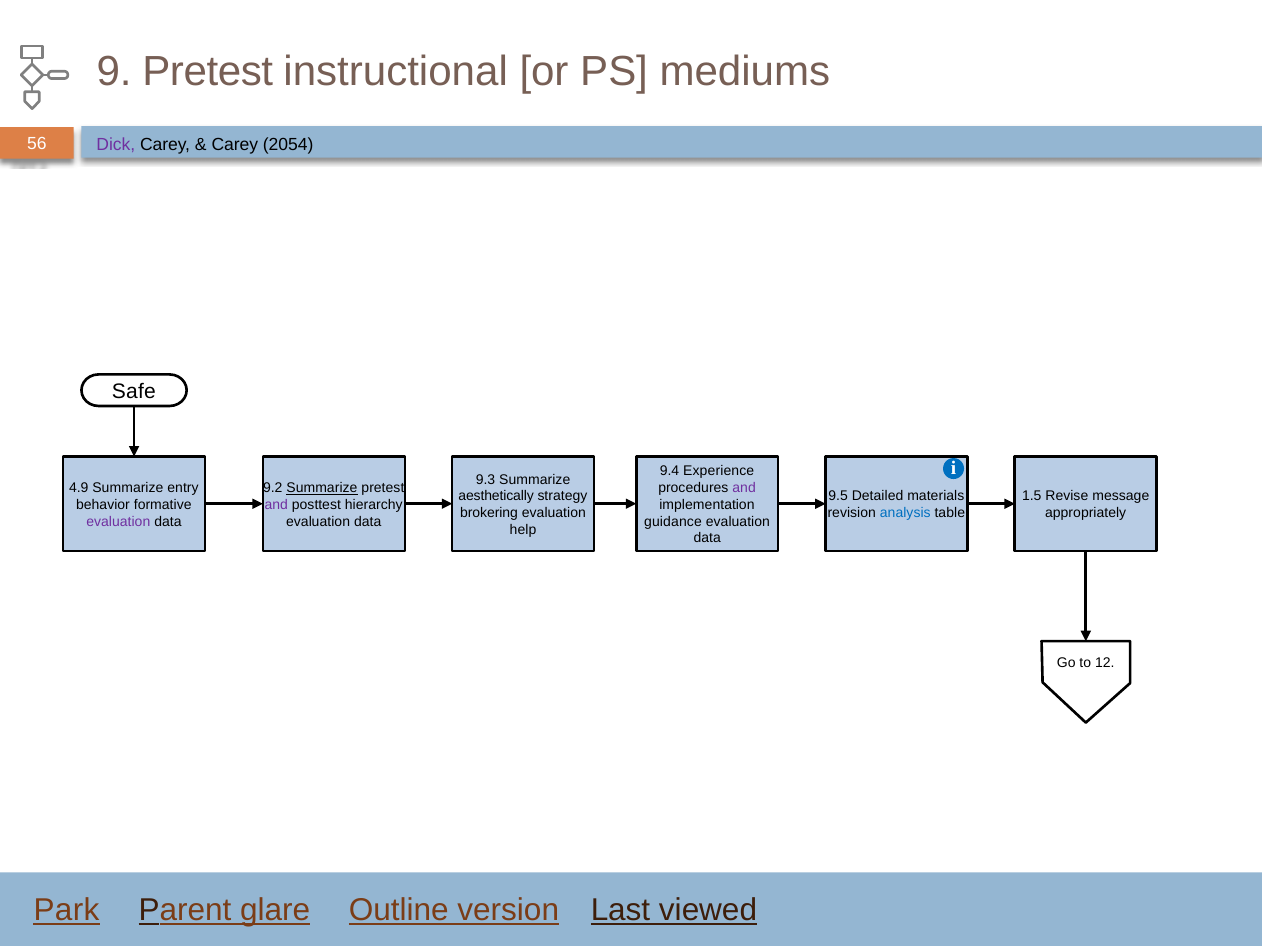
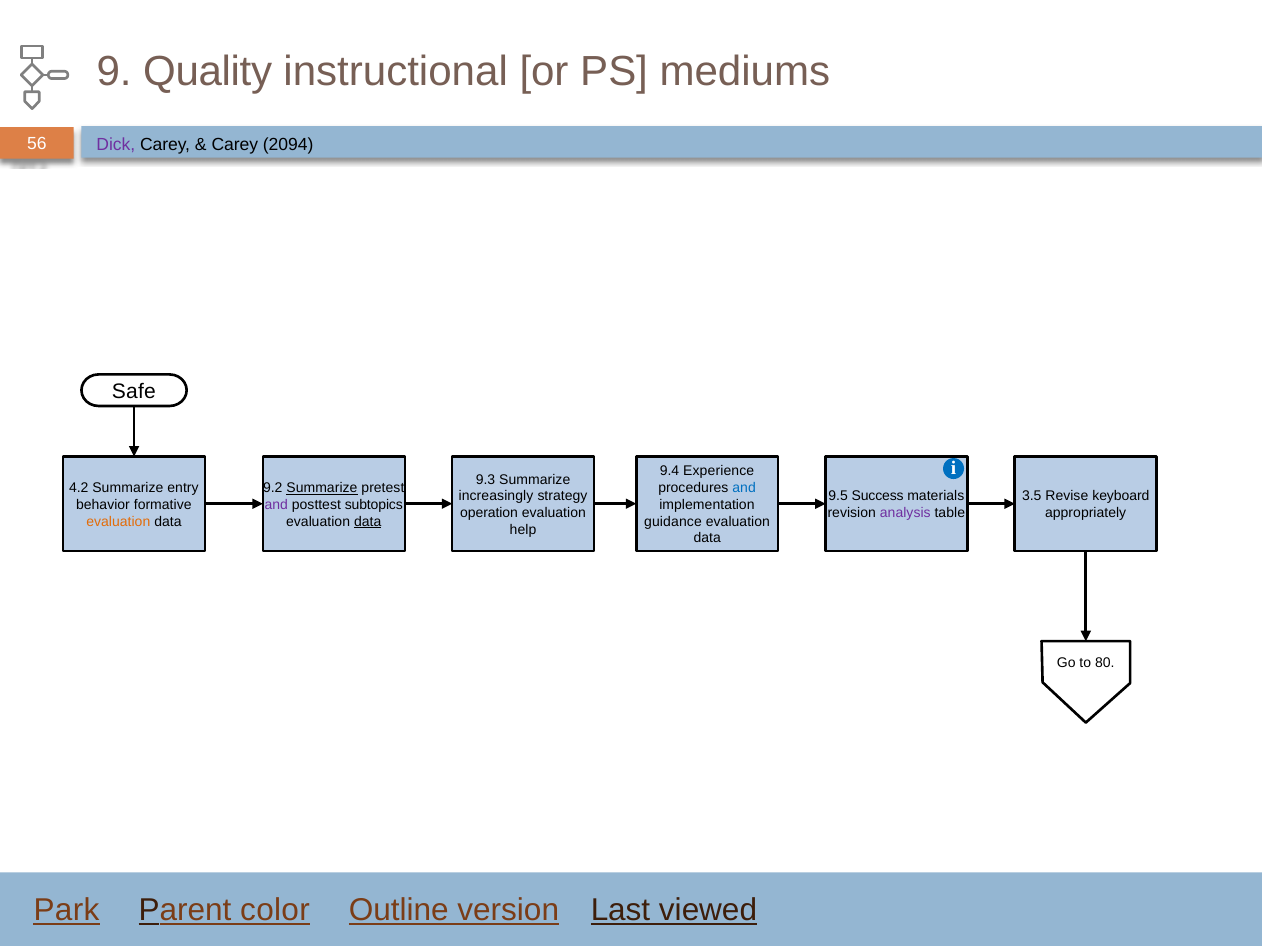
9 Pretest: Pretest -> Quality (208, 72)
2054: 2054 -> 2094 (288, 144)
4.9: 4.9 -> 4.2 (79, 488)
and colour: purple -> blue (744, 488)
aesthetically: aesthetically -> increasingly (496, 497)
Detailed: Detailed -> Success (878, 497)
1.5: 1.5 -> 3.5 (1032, 497)
message: message -> keyboard (1121, 497)
hierarchy: hierarchy -> subtopics (374, 505)
brokering: brokering -> operation (489, 513)
analysis colour: blue -> purple (905, 513)
evaluation colour: purple -> orange (118, 522)
data underline: none -> present (368, 522)
12: 12 -> 80 (1105, 663)
glare: glare -> color (275, 911)
